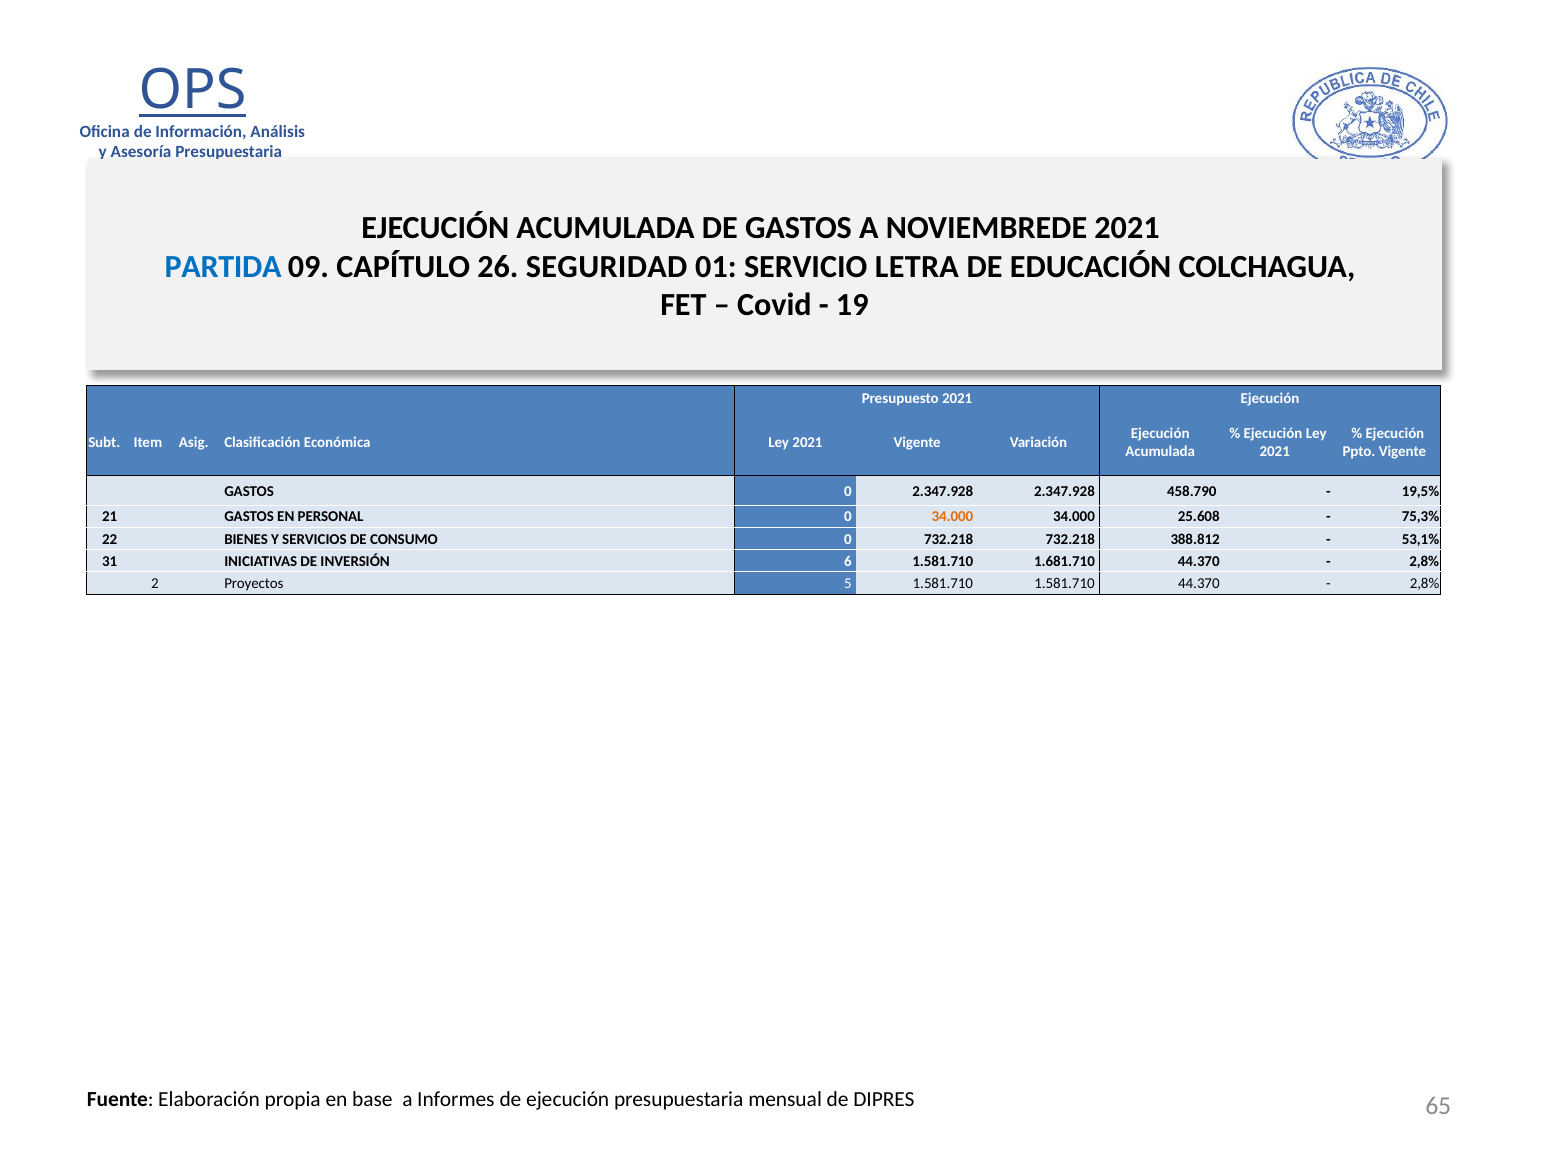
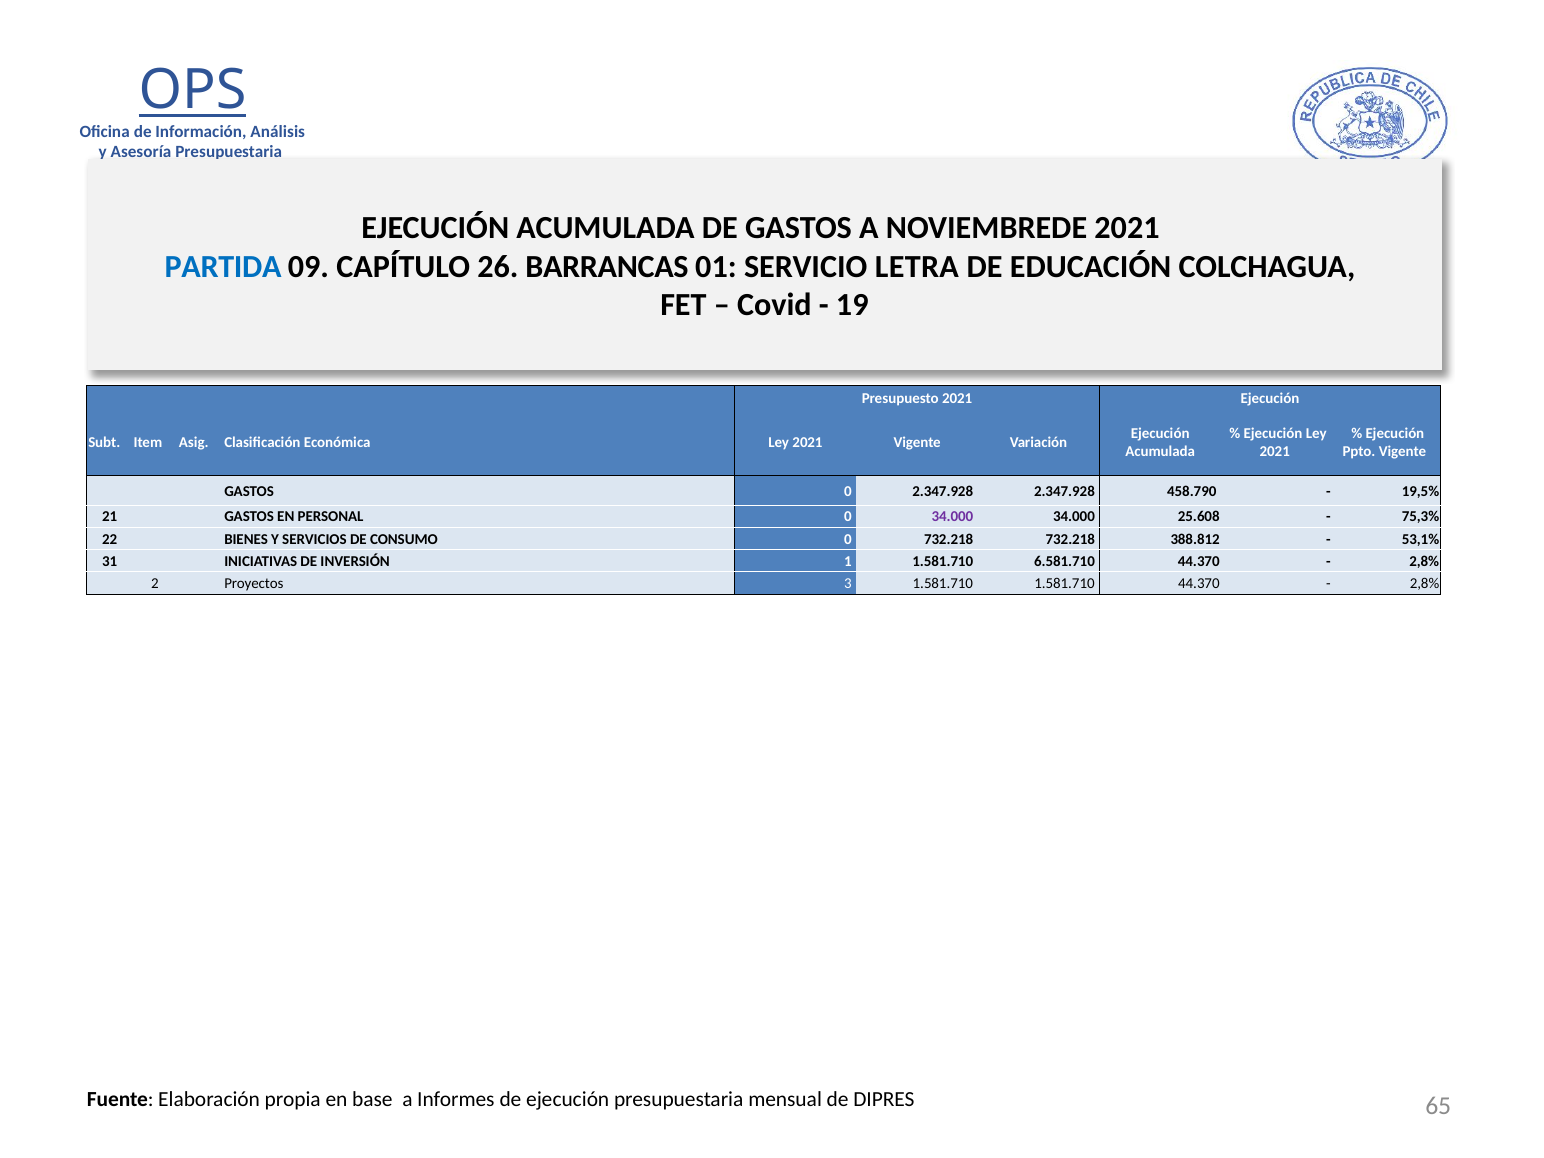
SEGURIDAD: SEGURIDAD -> BARRANCAS (607, 267)
34.000 colour: orange -> purple (952, 517)
6: 6 -> 1 (848, 561)
1.681.710: 1.681.710 -> 6.581.710 (1064, 561)
5: 5 -> 3 (848, 584)
